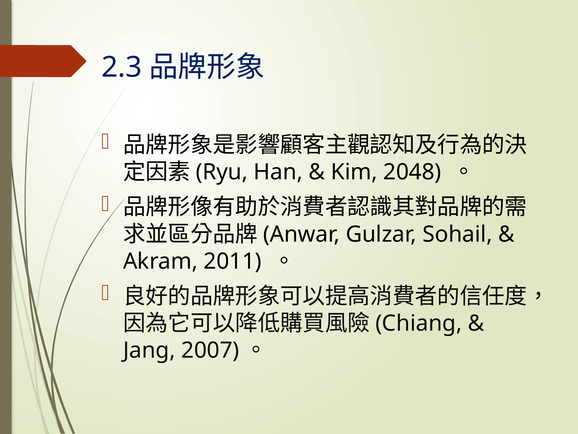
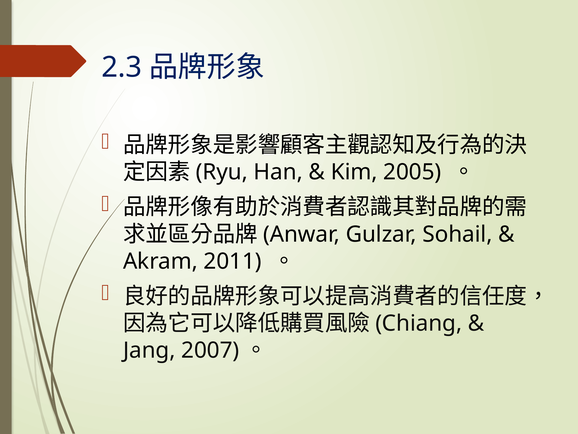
2048: 2048 -> 2005 (412, 172)
